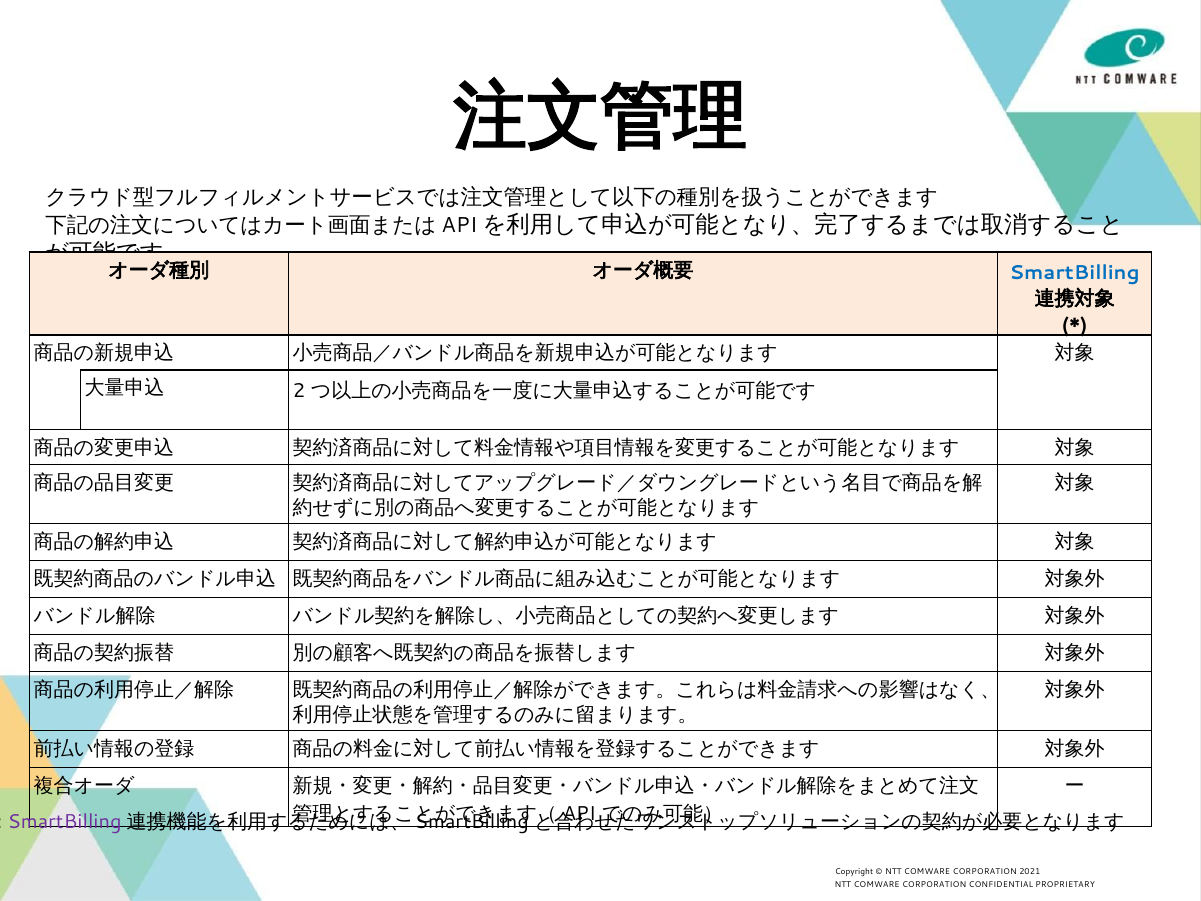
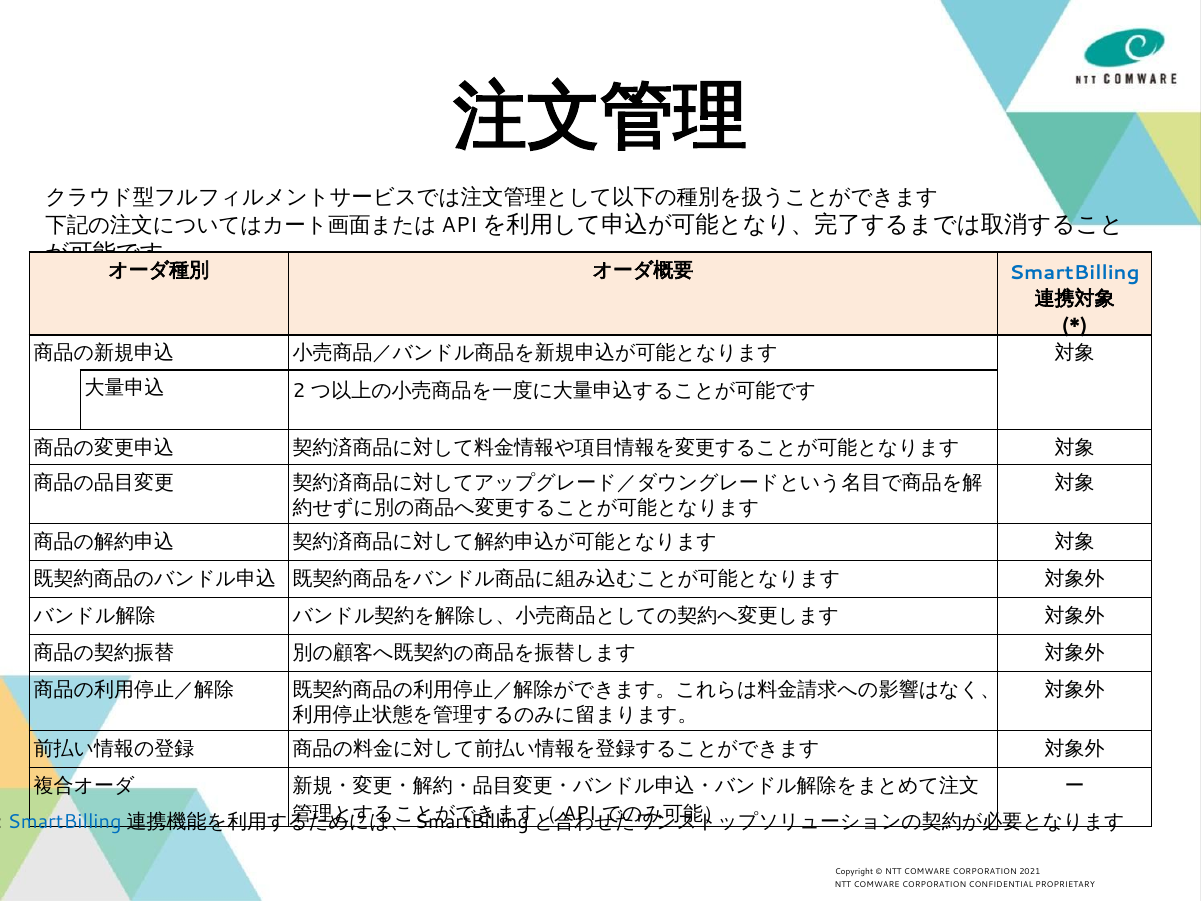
SmartBilling colour: purple -> blue (65, 822)
